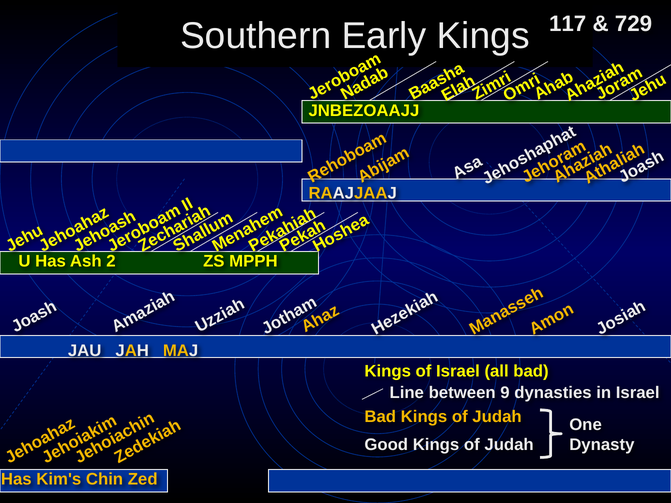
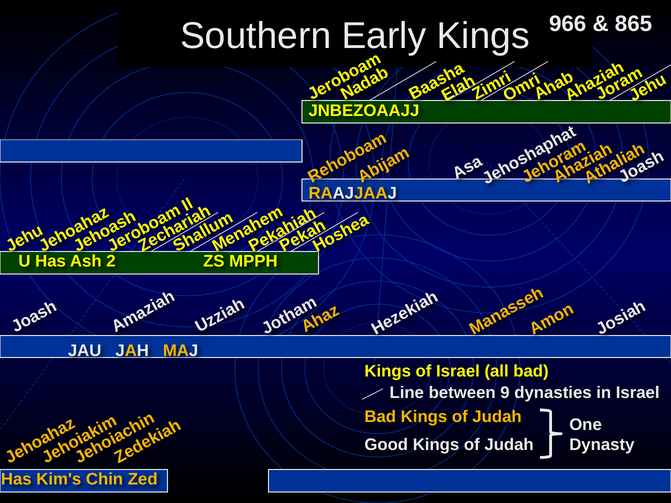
117: 117 -> 966 (568, 24)
729: 729 -> 865 (633, 24)
